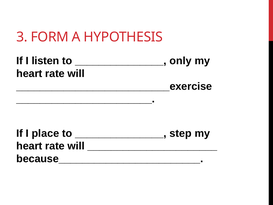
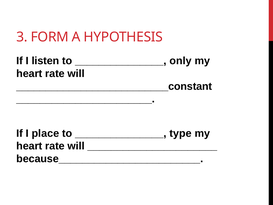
__________________________exercise: __________________________exercise -> __________________________constant (114, 86)
step: step -> type (181, 133)
